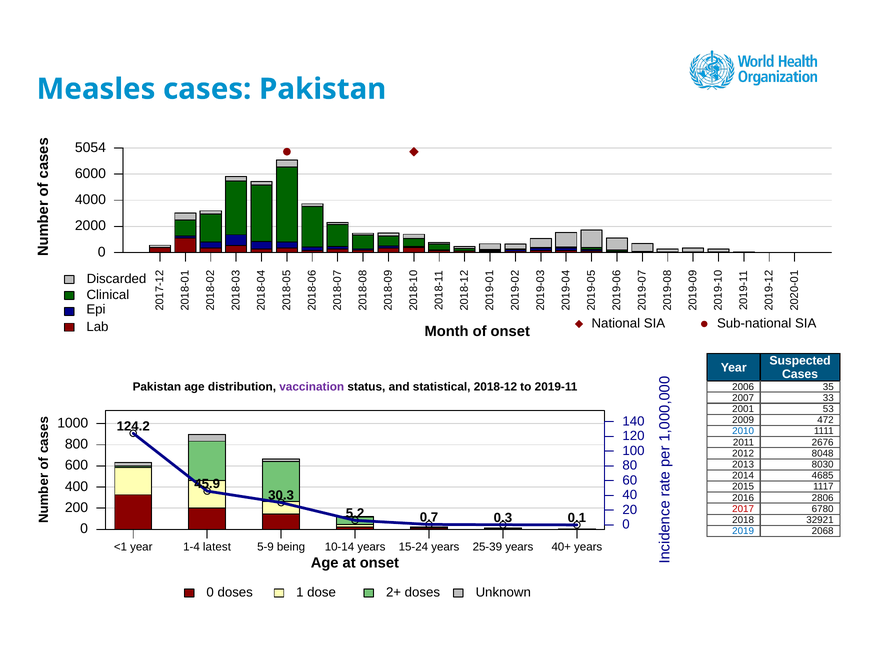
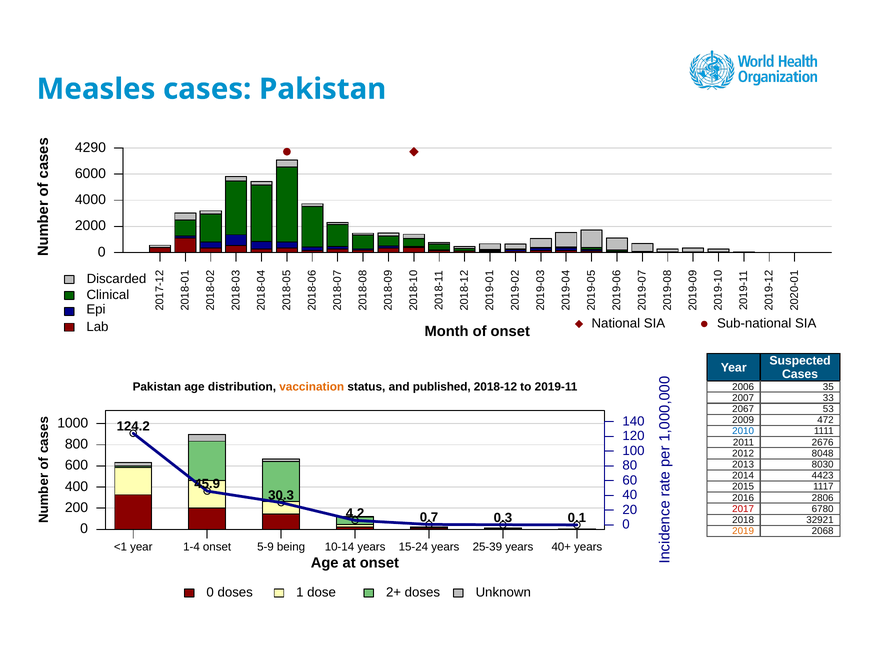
5054: 5054 -> 4290 (90, 147)
vaccination colour: purple -> orange (312, 387)
statistical: statistical -> published (442, 387)
2001: 2001 -> 2067 (743, 409)
4685: 4685 -> 4423 (823, 476)
5.2: 5.2 -> 4.2 (355, 513)
2019 colour: blue -> orange (743, 531)
1-4 latest: latest -> onset (217, 547)
